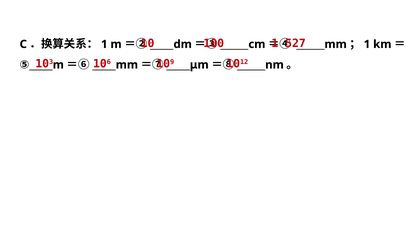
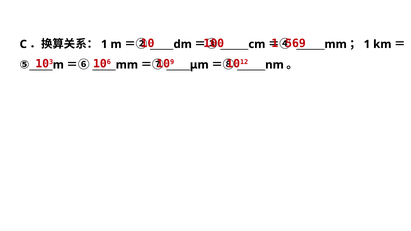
527: 527 -> 569 (295, 43)
